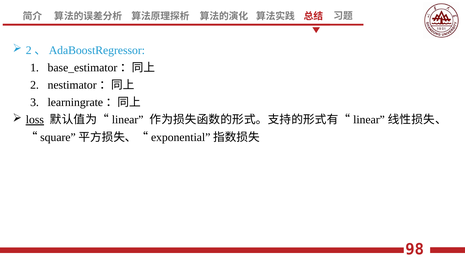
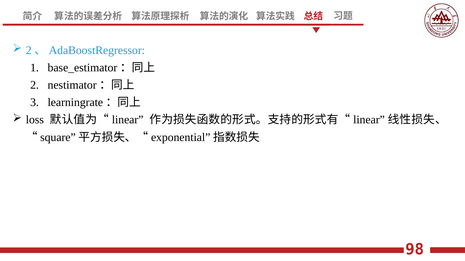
loss underline: present -> none (35, 120)
